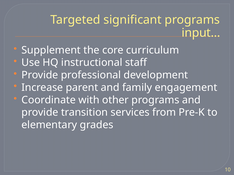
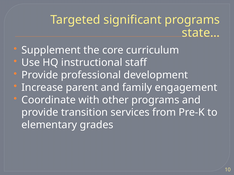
input…: input… -> state… (201, 33)
